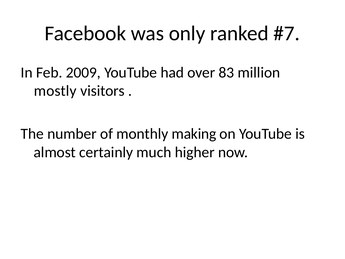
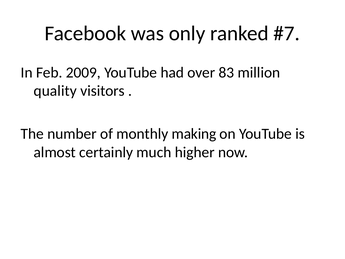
mostly: mostly -> quality (55, 91)
